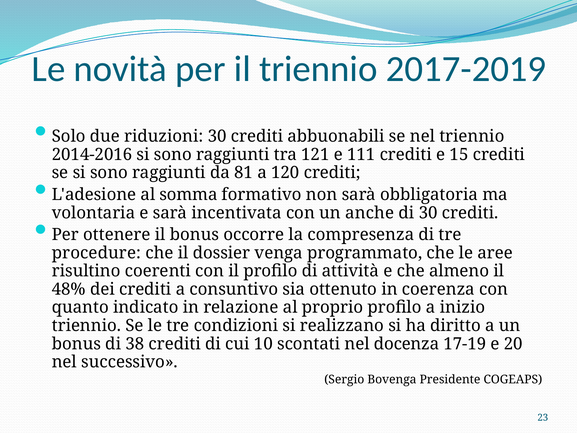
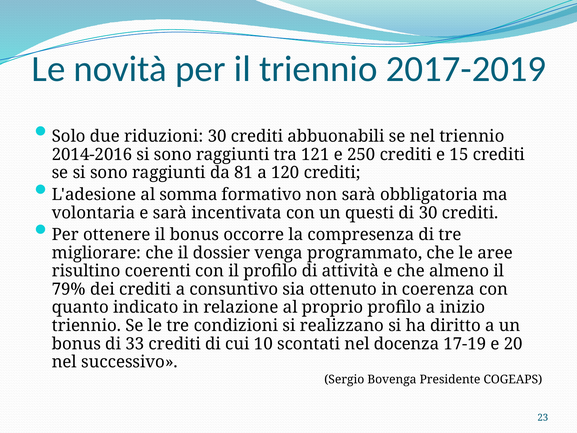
111: 111 -> 250 (361, 154)
anche: anche -> questi (370, 213)
procedure: procedure -> migliorare (96, 253)
48%: 48% -> 79% (69, 289)
38: 38 -> 33 (135, 344)
